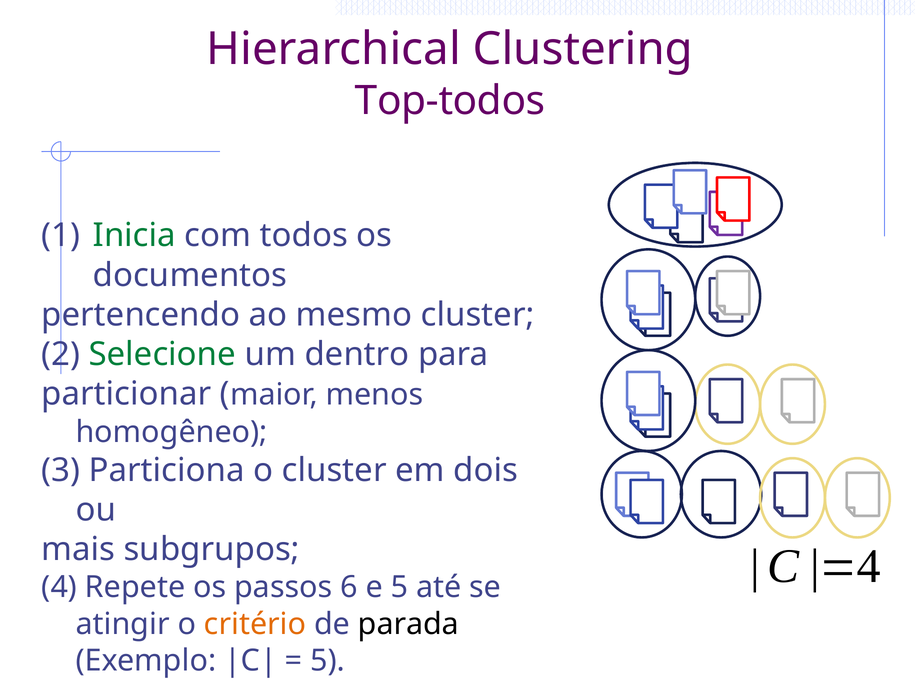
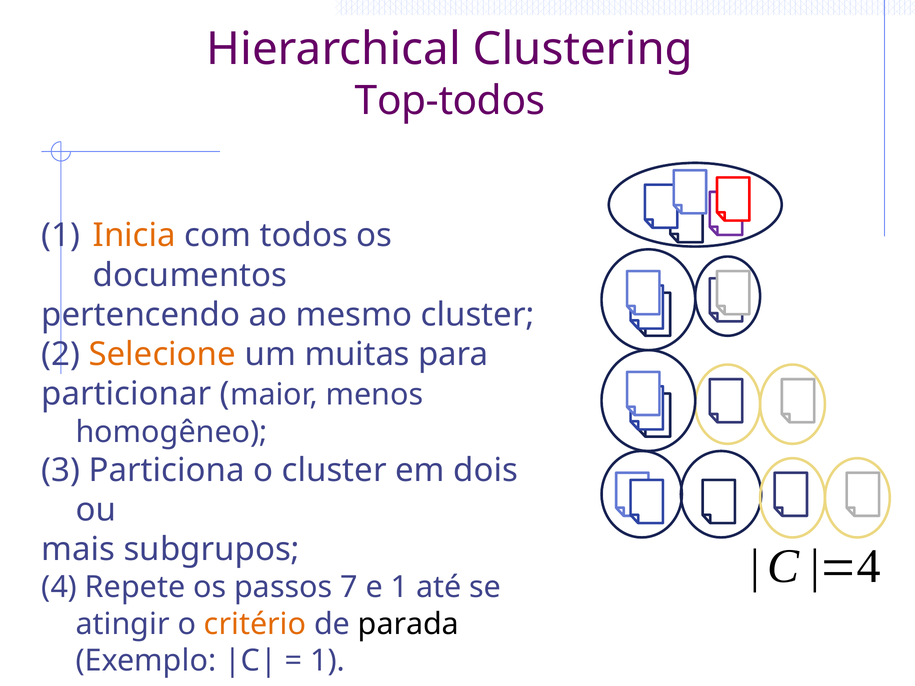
Inicia colour: green -> orange (134, 236)
Selecione colour: green -> orange (162, 355)
dentro: dentro -> muitas (357, 355)
6: 6 -> 7 (349, 588)
e 5: 5 -> 1 (400, 588)
5: 5 -> 1 (328, 661)
